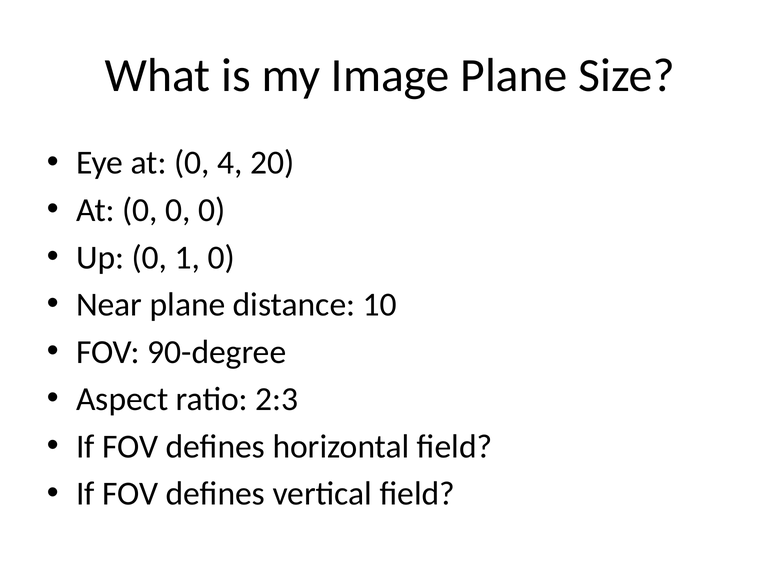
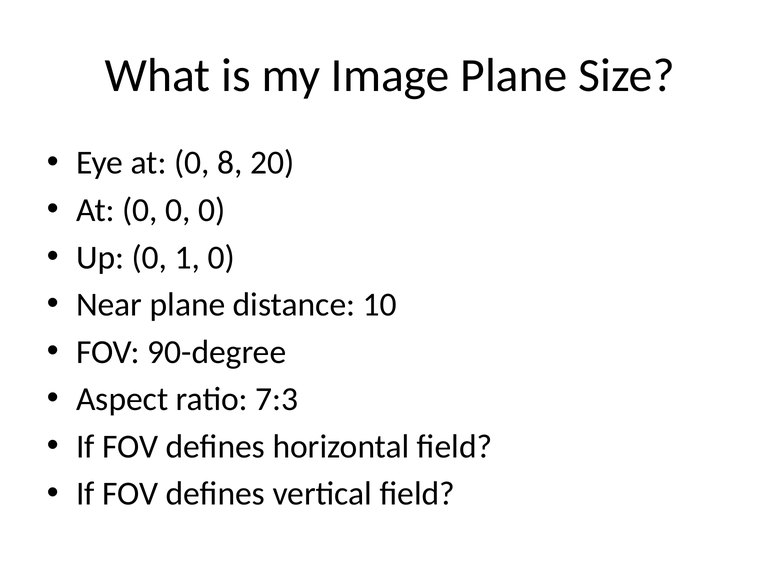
4: 4 -> 8 (230, 163)
2:3: 2:3 -> 7:3 (277, 399)
